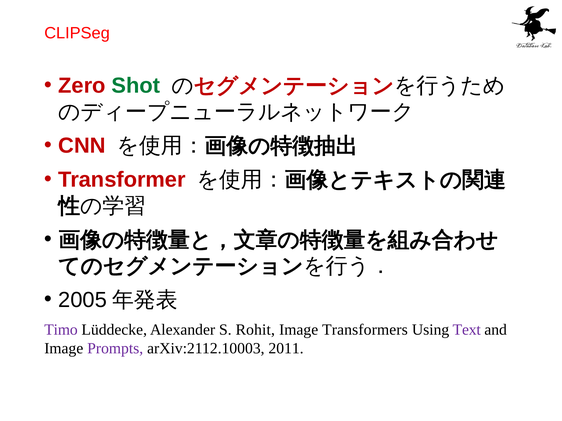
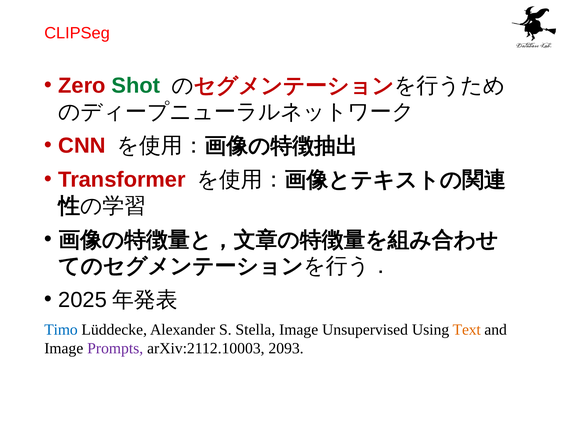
2005: 2005 -> 2025 (83, 300)
Timo colour: purple -> blue (61, 330)
Rohit: Rohit -> Stella (255, 330)
Transformers: Transformers -> Unsupervised (365, 330)
Text colour: purple -> orange (467, 330)
2011: 2011 -> 2093 (286, 349)
